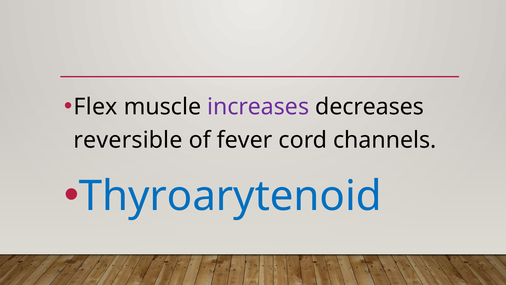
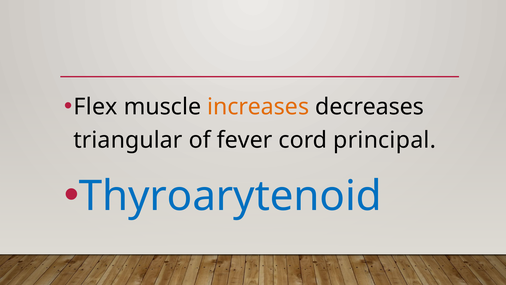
increases colour: purple -> orange (258, 107)
reversible: reversible -> triangular (128, 140)
channels: channels -> principal (385, 140)
